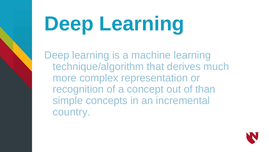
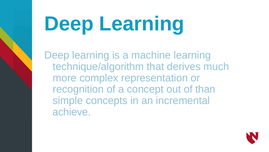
country: country -> achieve (72, 111)
